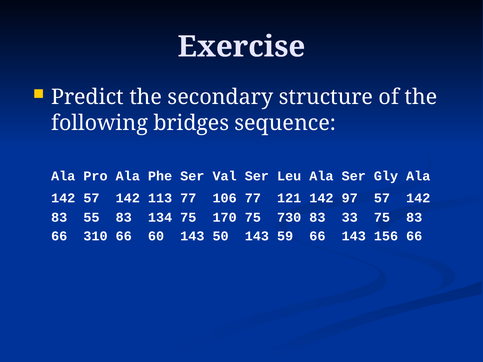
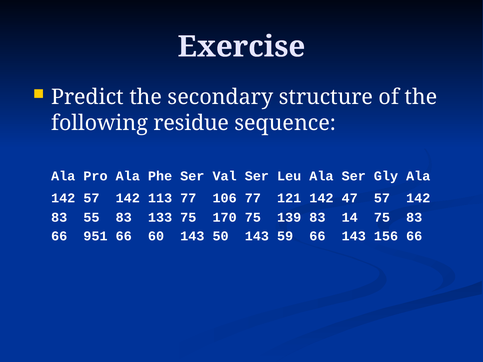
bridges: bridges -> residue (191, 123)
97: 97 -> 47 (350, 198)
134: 134 -> 133 (160, 218)
730: 730 -> 139 (289, 218)
33: 33 -> 14 (350, 218)
310: 310 -> 951 (95, 236)
